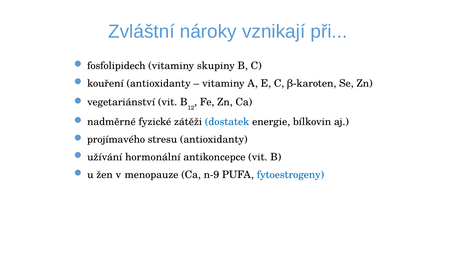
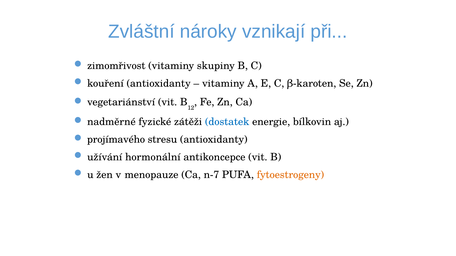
fosfolipidech: fosfolipidech -> zimomřivost (116, 66)
n-9: n-9 -> n-7 (211, 175)
fytoestrogeny colour: blue -> orange (290, 175)
